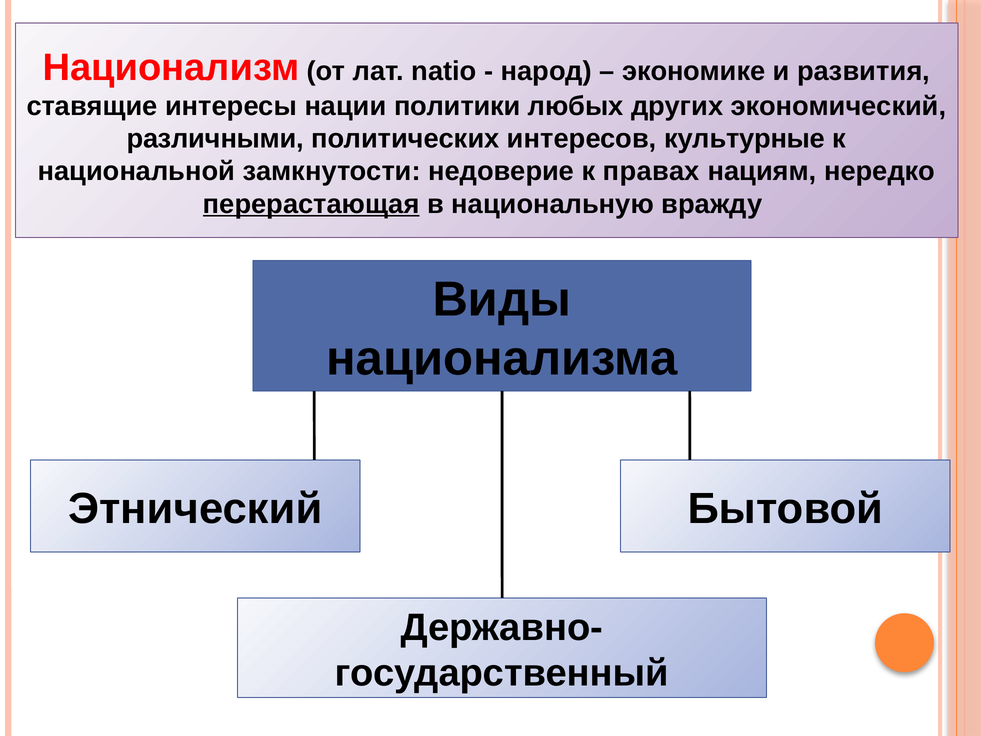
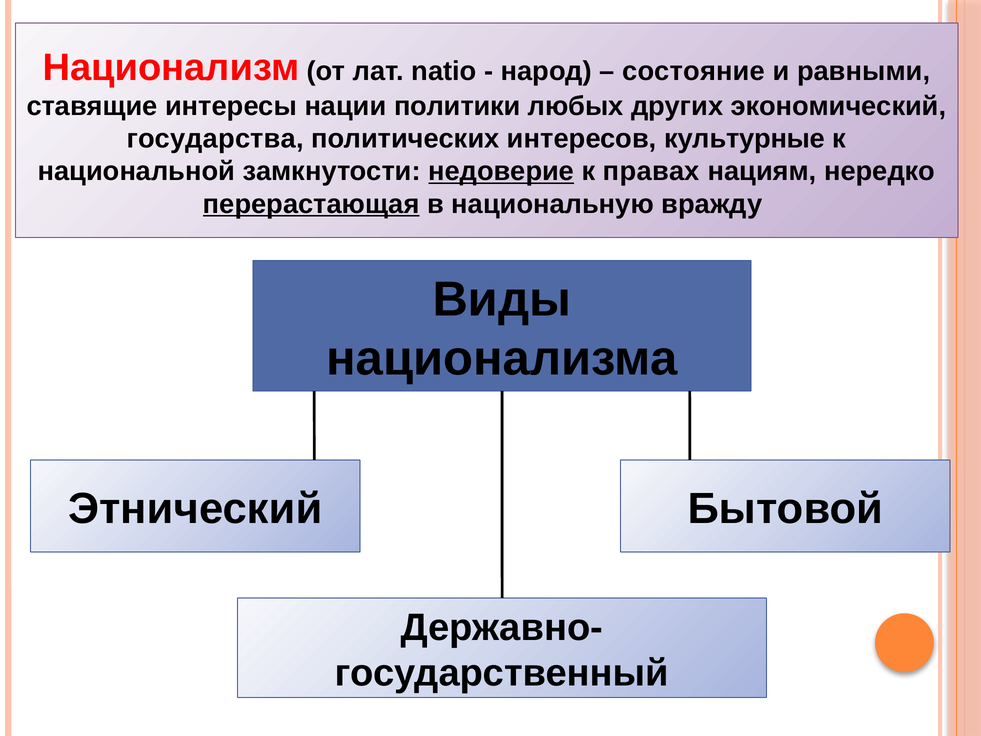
экономике: экономике -> состояние (694, 71)
развития: развития -> равными (864, 71)
различными: различными -> государства (215, 139)
недоверие underline: none -> present (501, 171)
